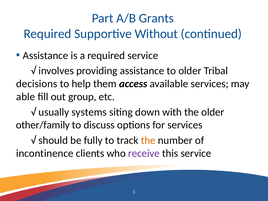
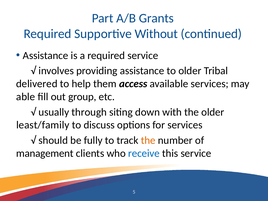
decisions: decisions -> delivered (37, 84)
systems: systems -> through (89, 112)
other/family: other/family -> least/family (43, 125)
incontinence: incontinence -> management (45, 153)
receive colour: purple -> blue (144, 153)
